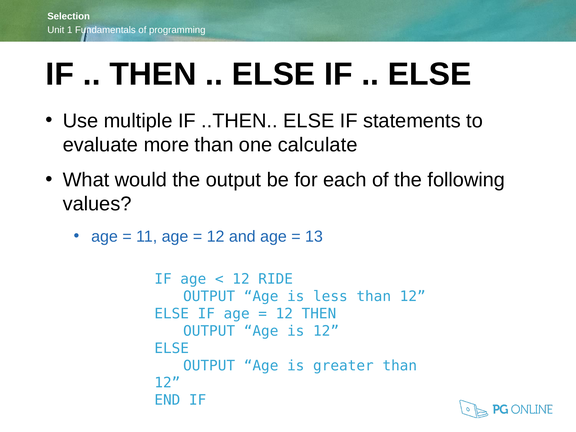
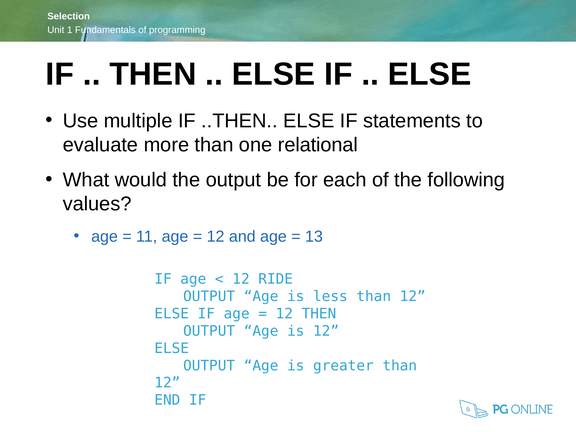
calculate: calculate -> relational (318, 145)
